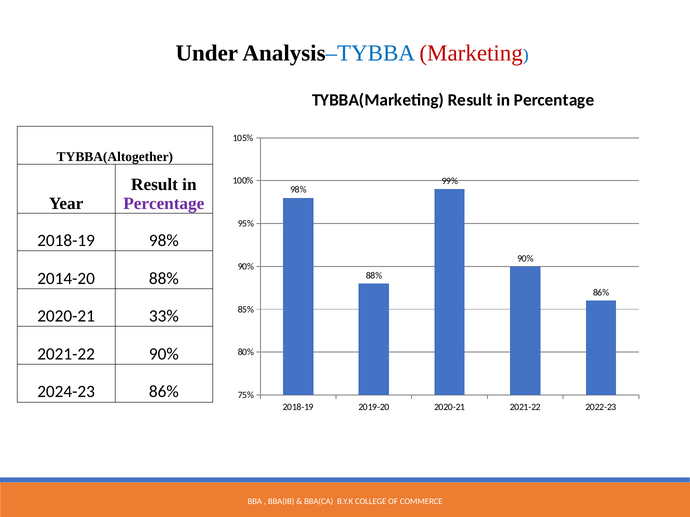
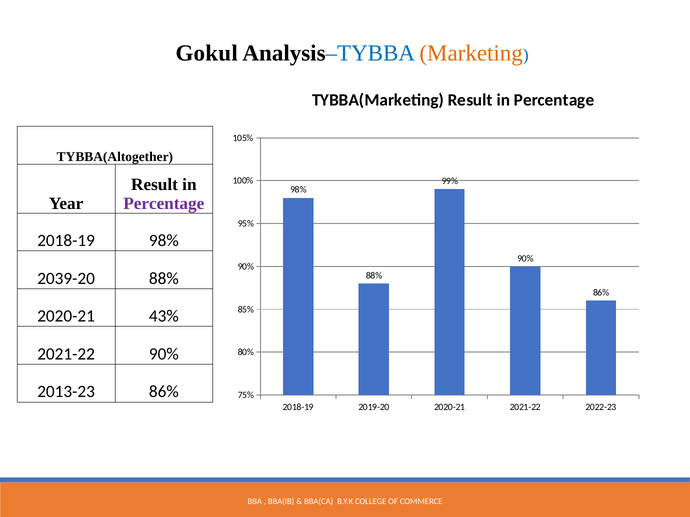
Under: Under -> Gokul (207, 53)
Marketing colour: red -> orange (471, 53)
2014-20: 2014-20 -> 2039-20 (66, 279)
33%: 33% -> 43% (164, 316)
2024-23: 2024-23 -> 2013-23 (66, 392)
